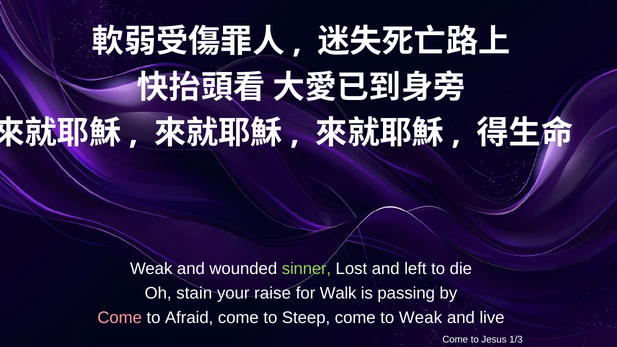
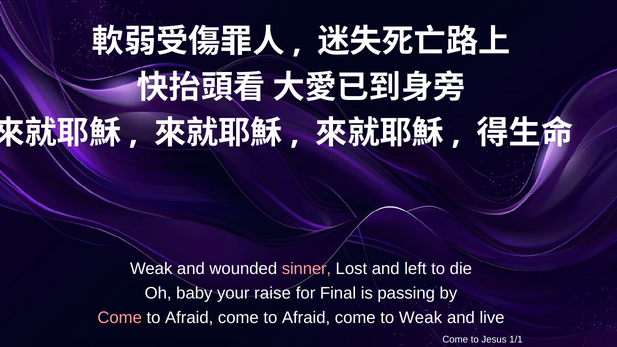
sinner colour: light green -> pink (306, 269)
stain: stain -> baby (194, 293)
Walk: Walk -> Final (338, 293)
Steep: Steep -> Afraid (306, 318)
1/3: 1/3 -> 1/1 (516, 340)
